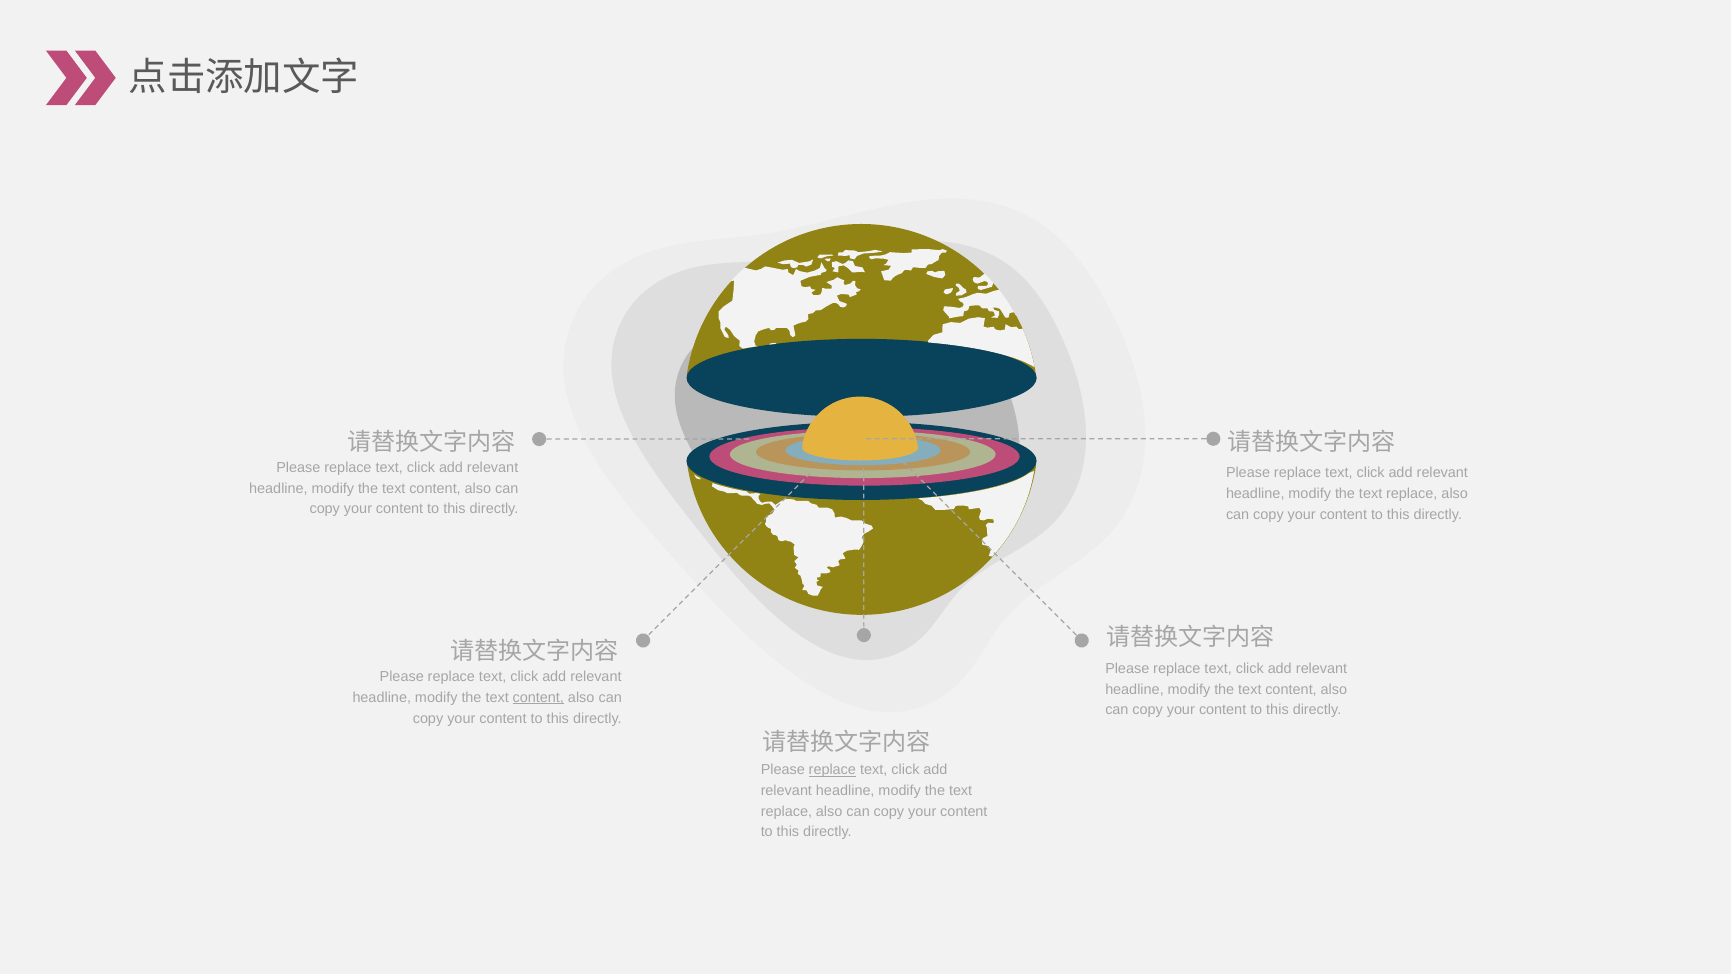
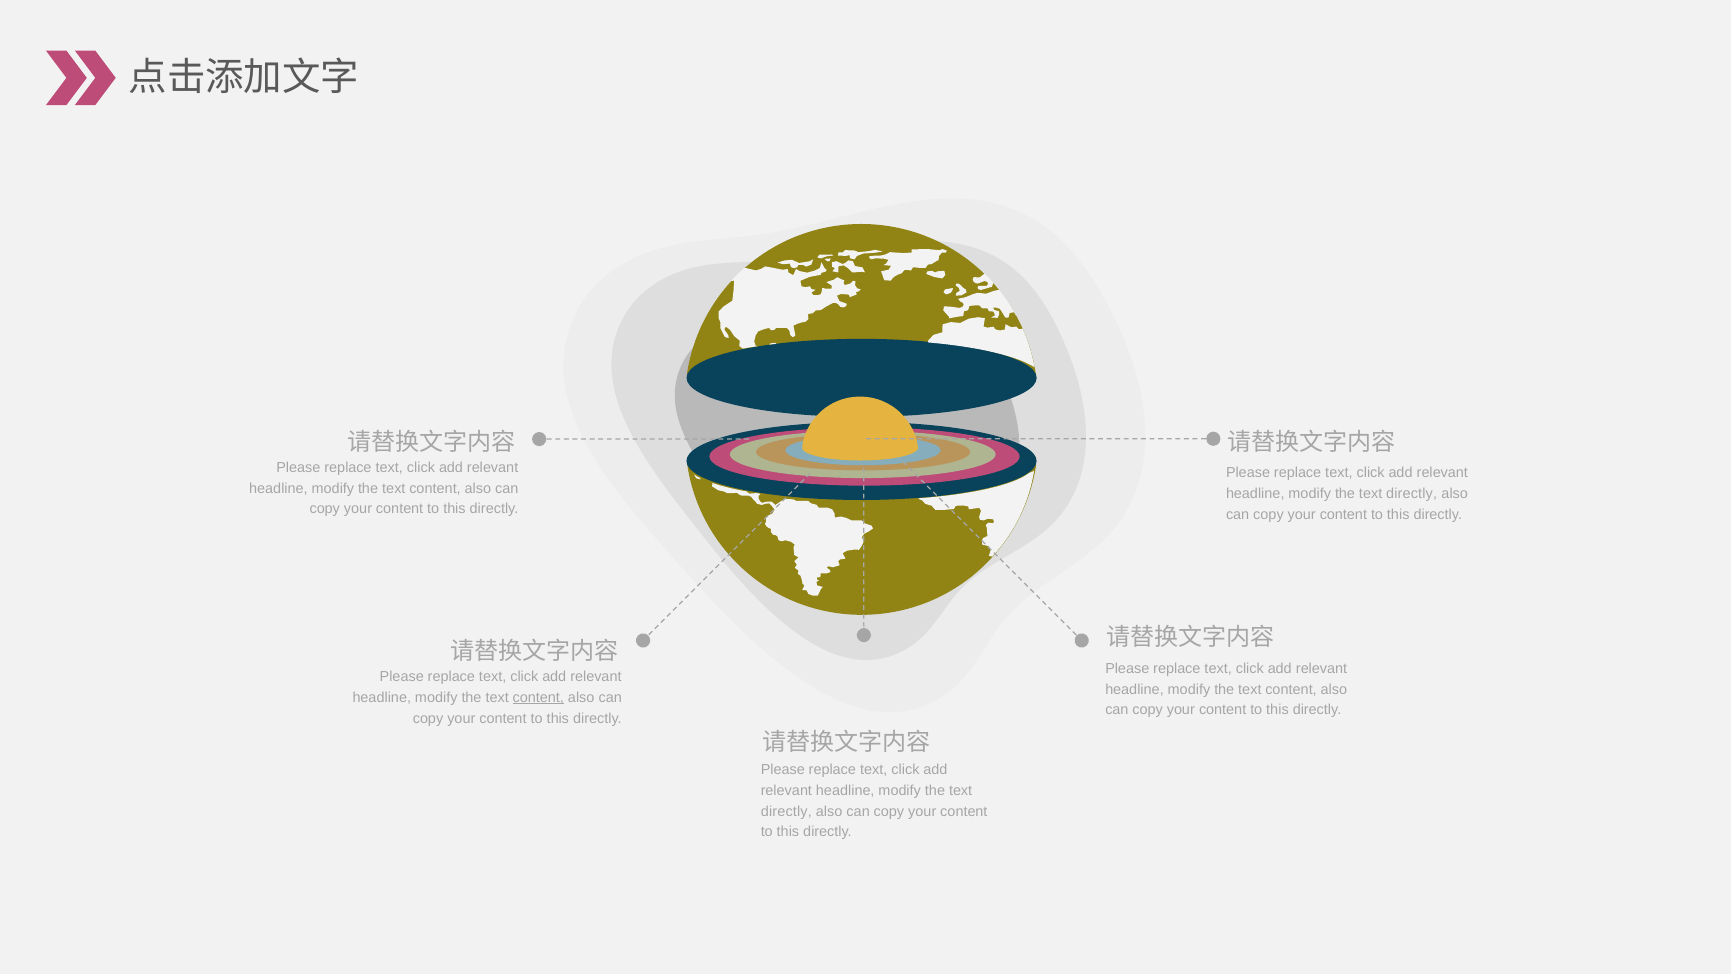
replace: replace -> directly (1412, 494)
replace underline: present -> none (832, 770)
replace: replace -> directly (786, 811)
